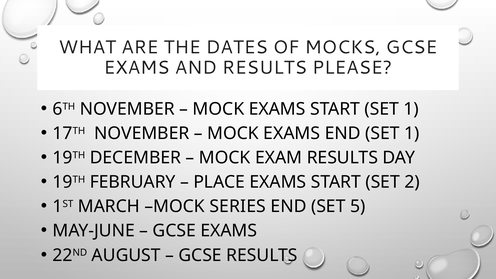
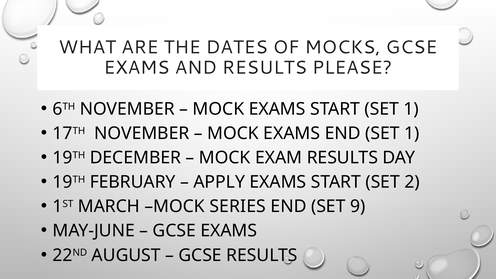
PLACE: PLACE -> APPLY (219, 182)
5: 5 -> 9 (358, 206)
